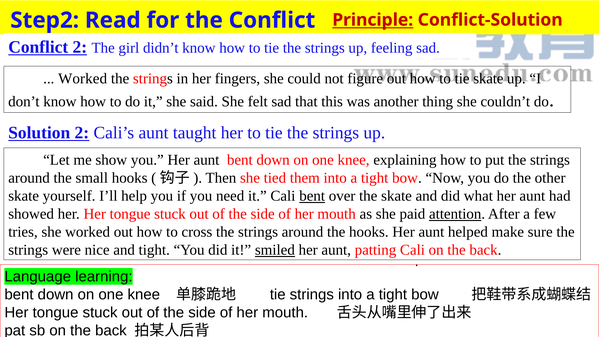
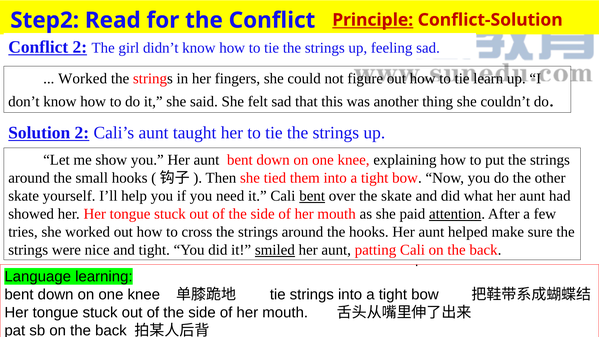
tie skate: skate -> learn (488, 78)
